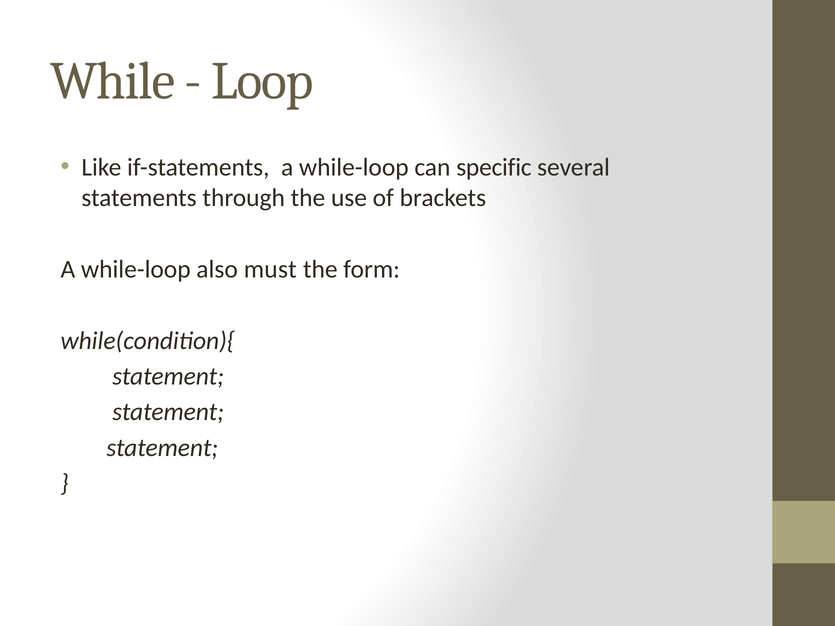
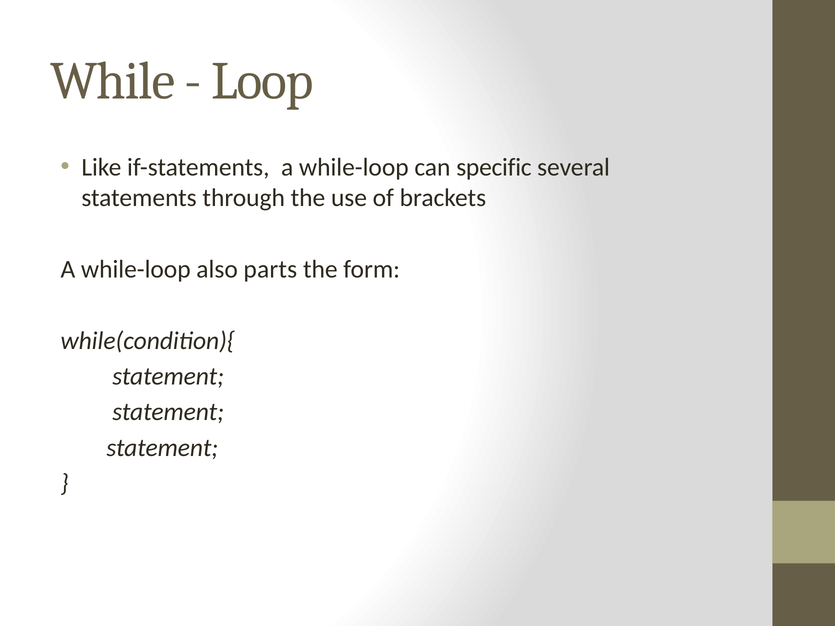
must: must -> parts (270, 269)
